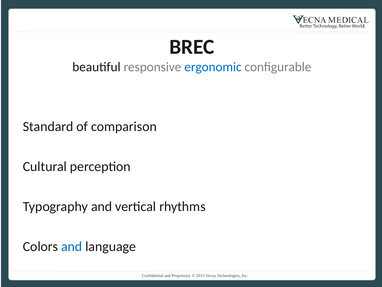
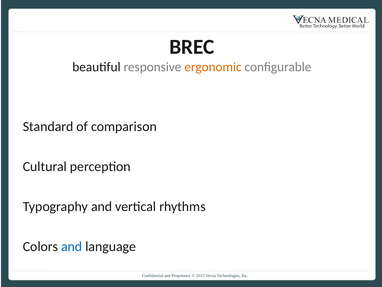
ergonomic colour: blue -> orange (213, 67)
